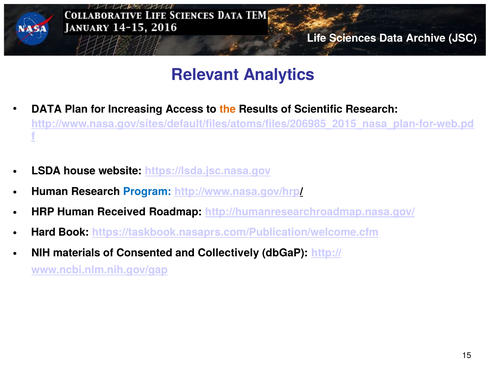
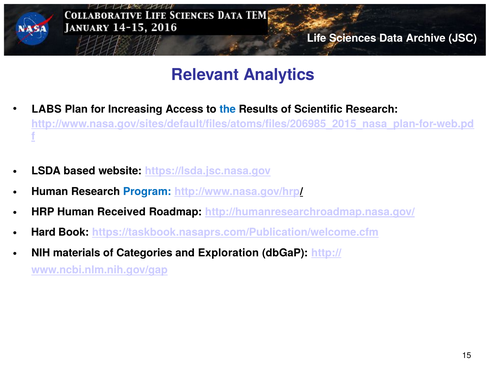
DATA: DATA -> LABS (47, 109)
the colour: orange -> blue (228, 109)
house: house -> based (79, 171)
Consented: Consented -> Categories (144, 252)
Collectively: Collectively -> Exploration (228, 252)
